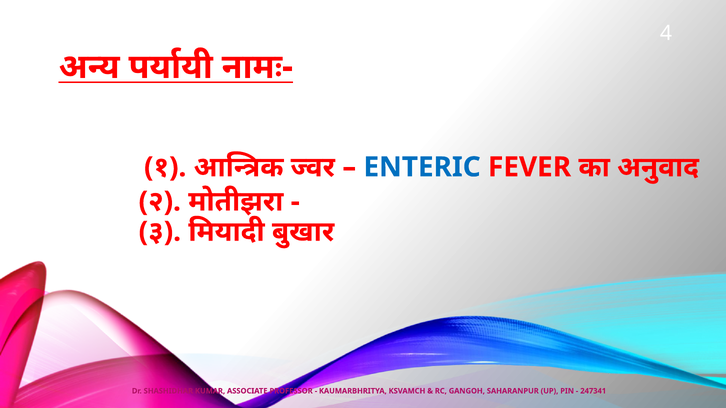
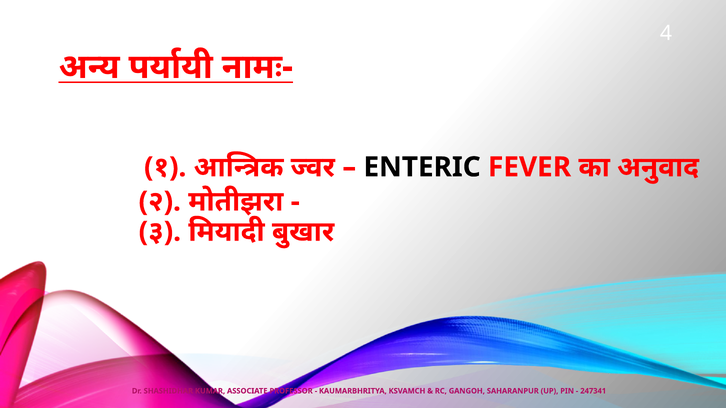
ENTERIC colour: blue -> black (422, 167)
